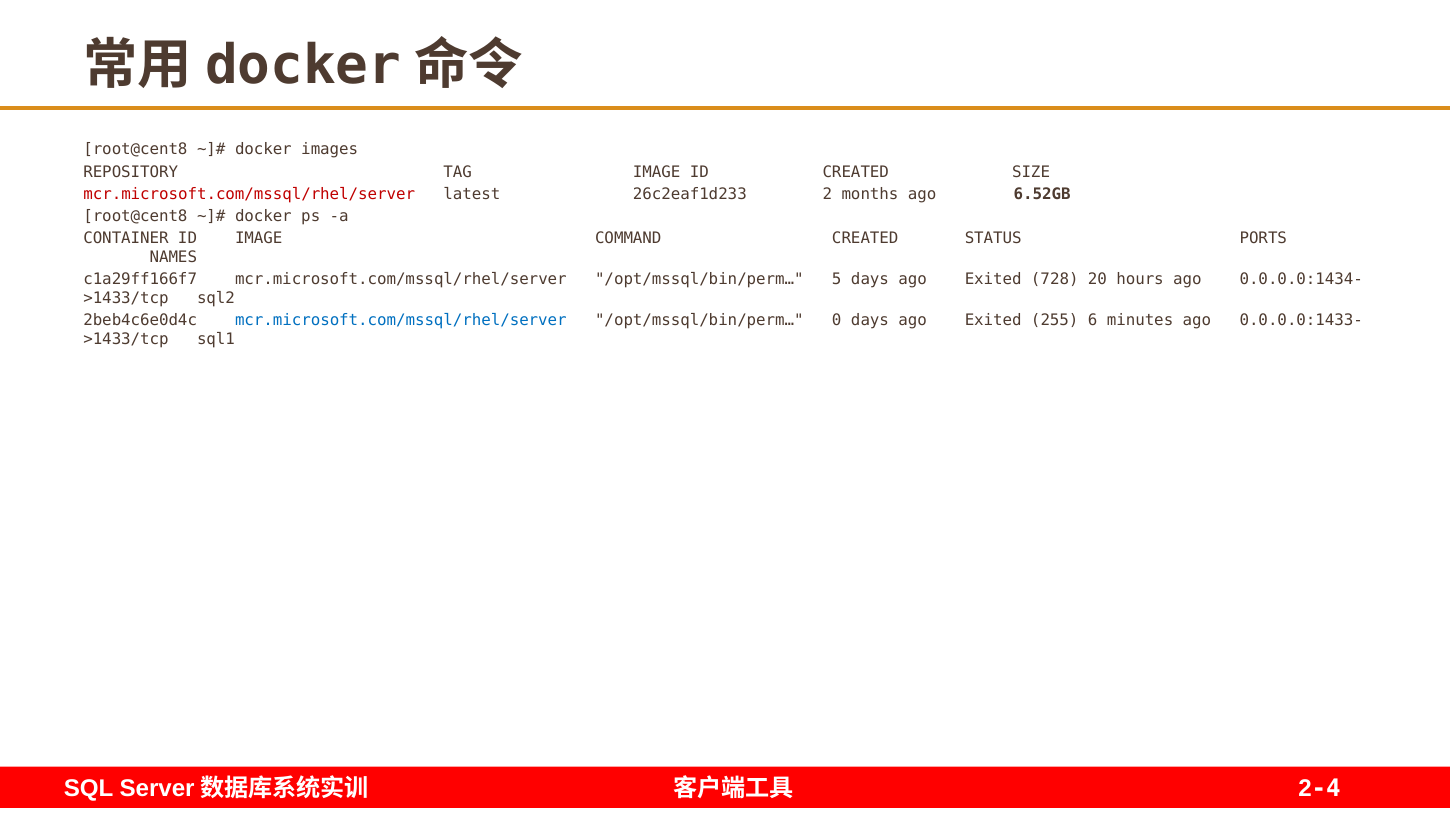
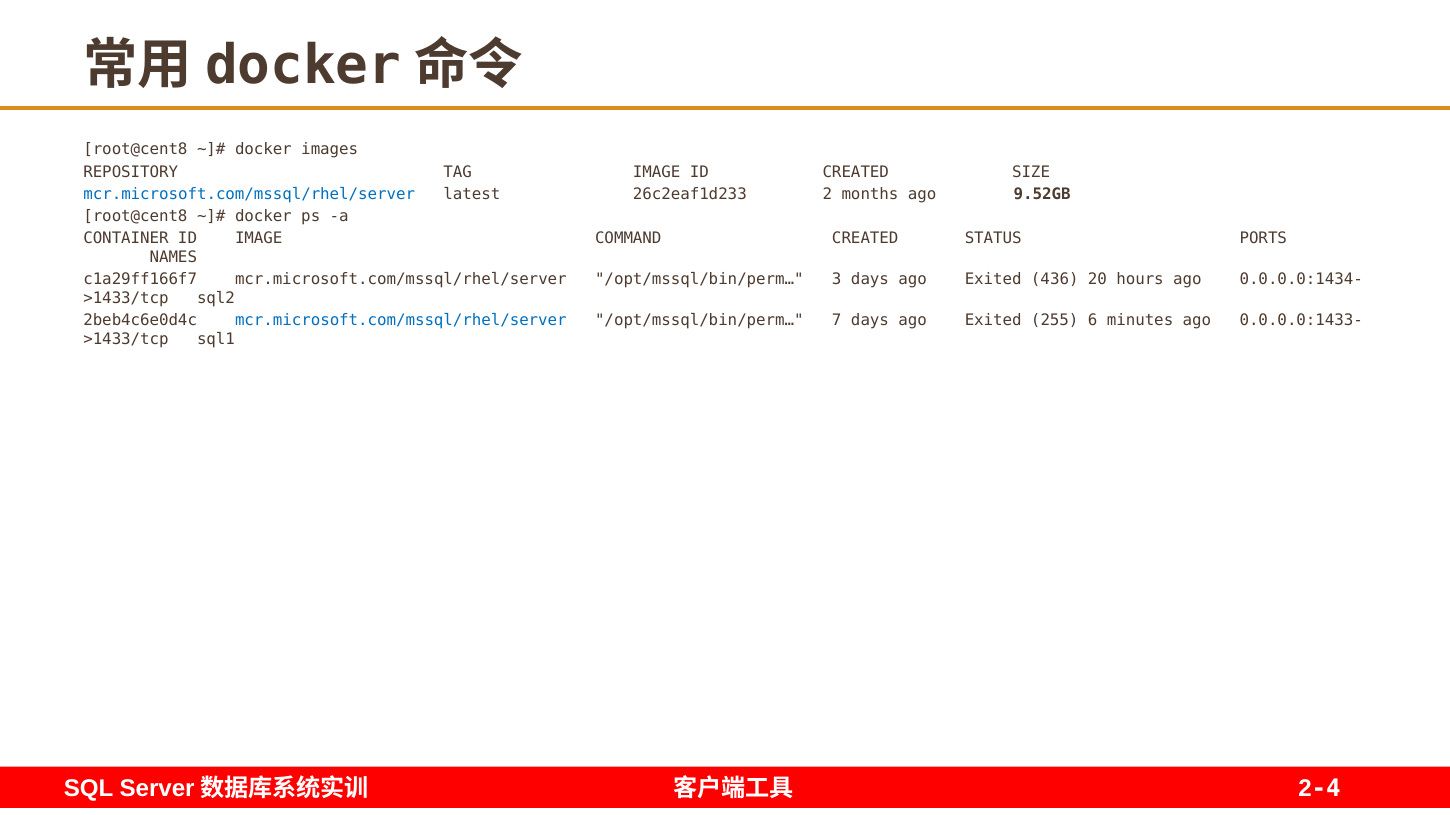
mcr.microsoft.com/mssql/rhel/server colour: red -> blue (249, 194)
6.52GB: 6.52GB -> 9.52GB (1042, 194)
5: 5 -> 3 (837, 280)
728: 728 -> 436 (1055, 280)
0: 0 -> 7 (837, 321)
